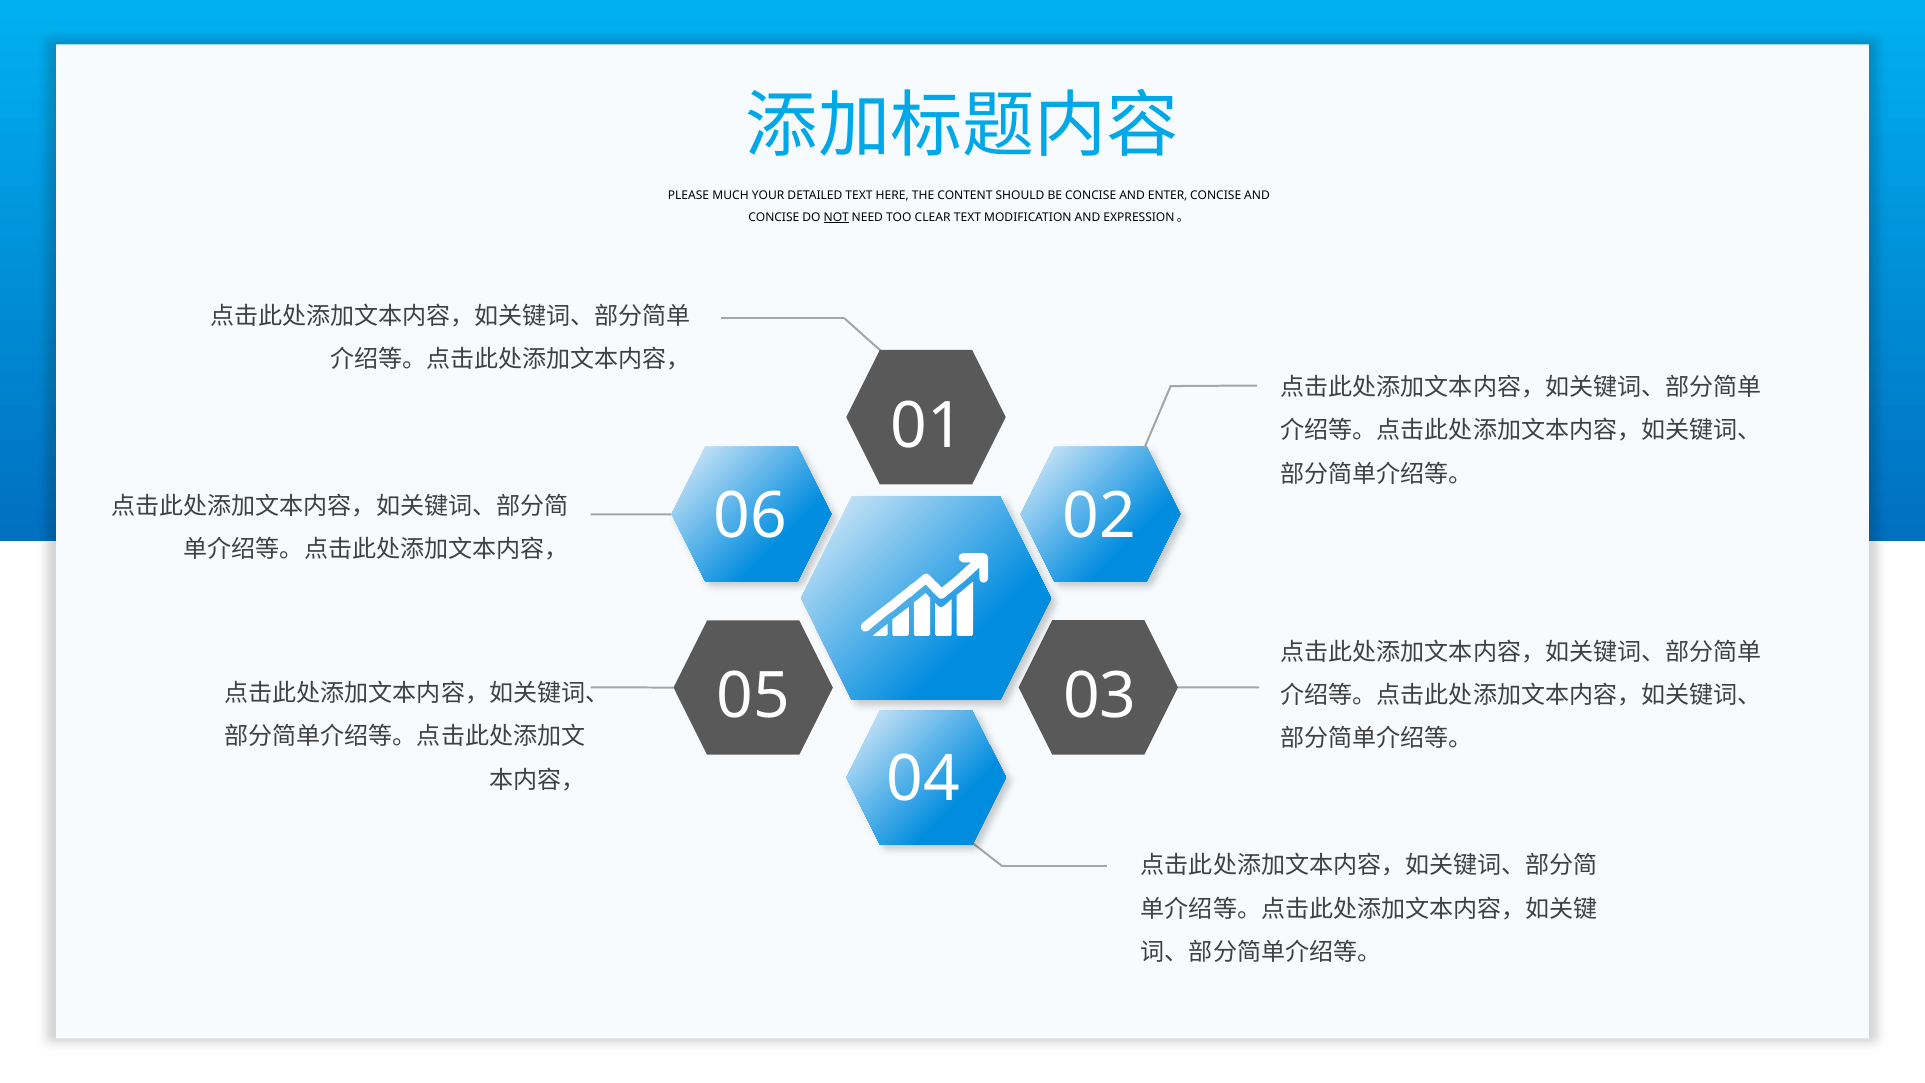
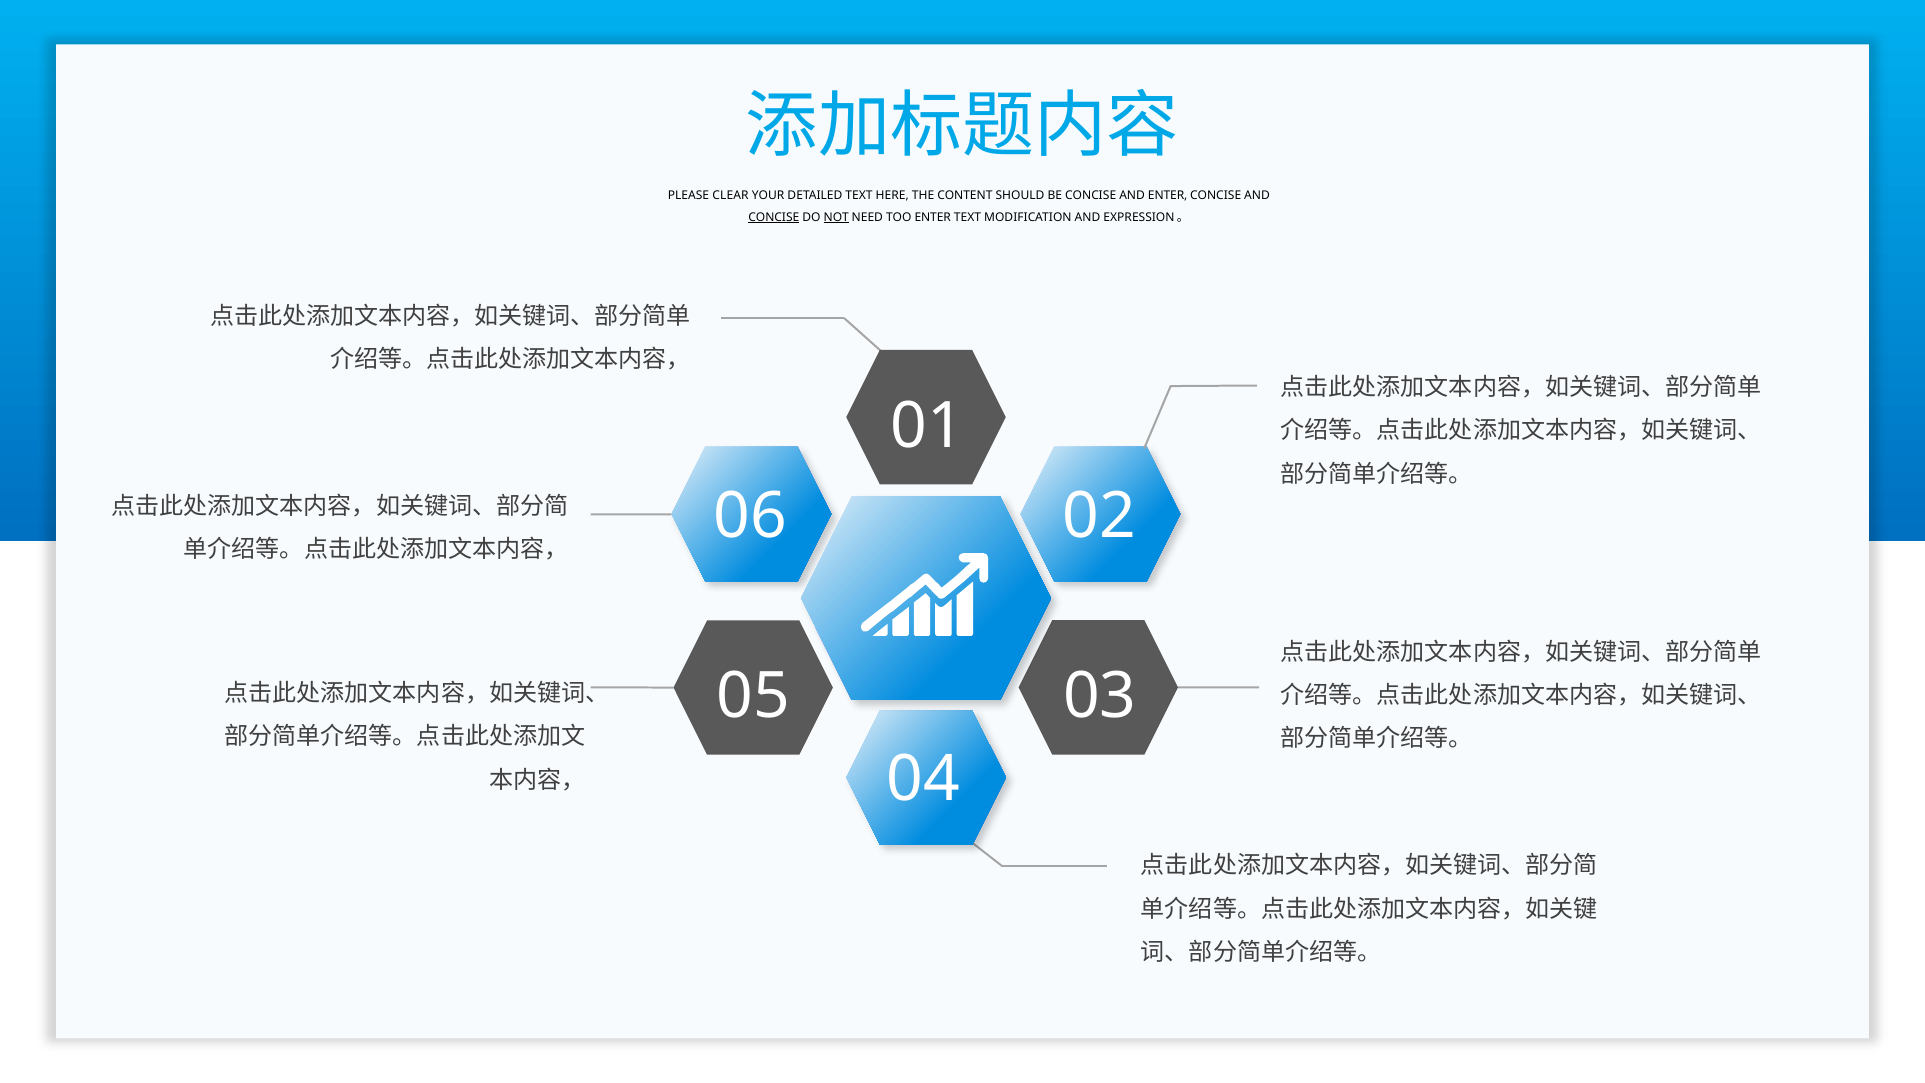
MUCH: MUCH -> CLEAR (730, 195)
CONCISE underline: none -> present (774, 217)
TOO CLEAR: CLEAR -> ENTER (933, 217)
